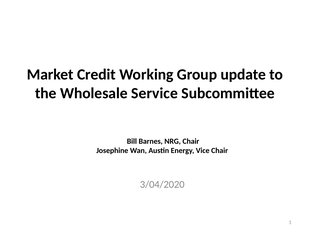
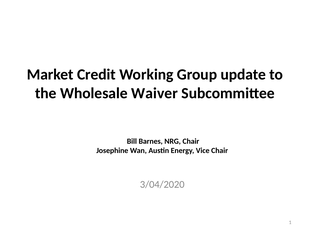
Service: Service -> Waiver (155, 93)
